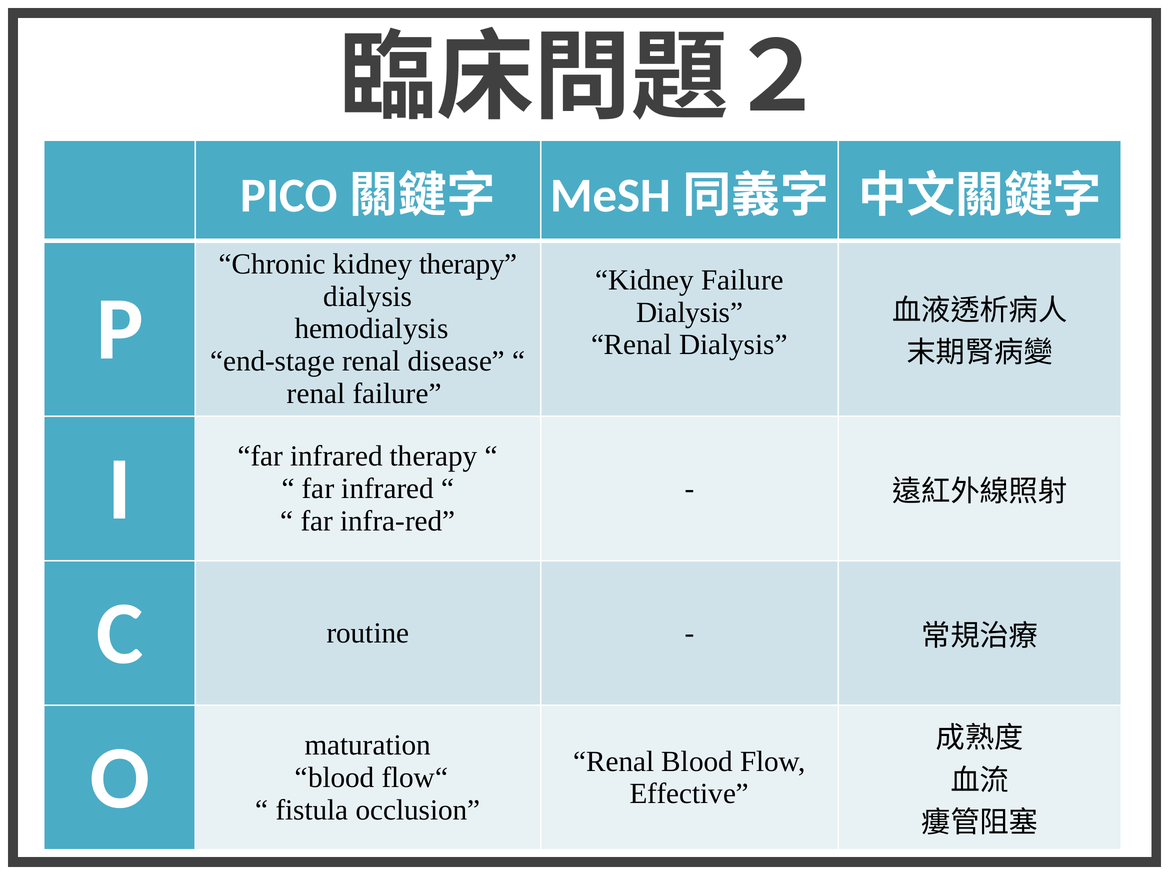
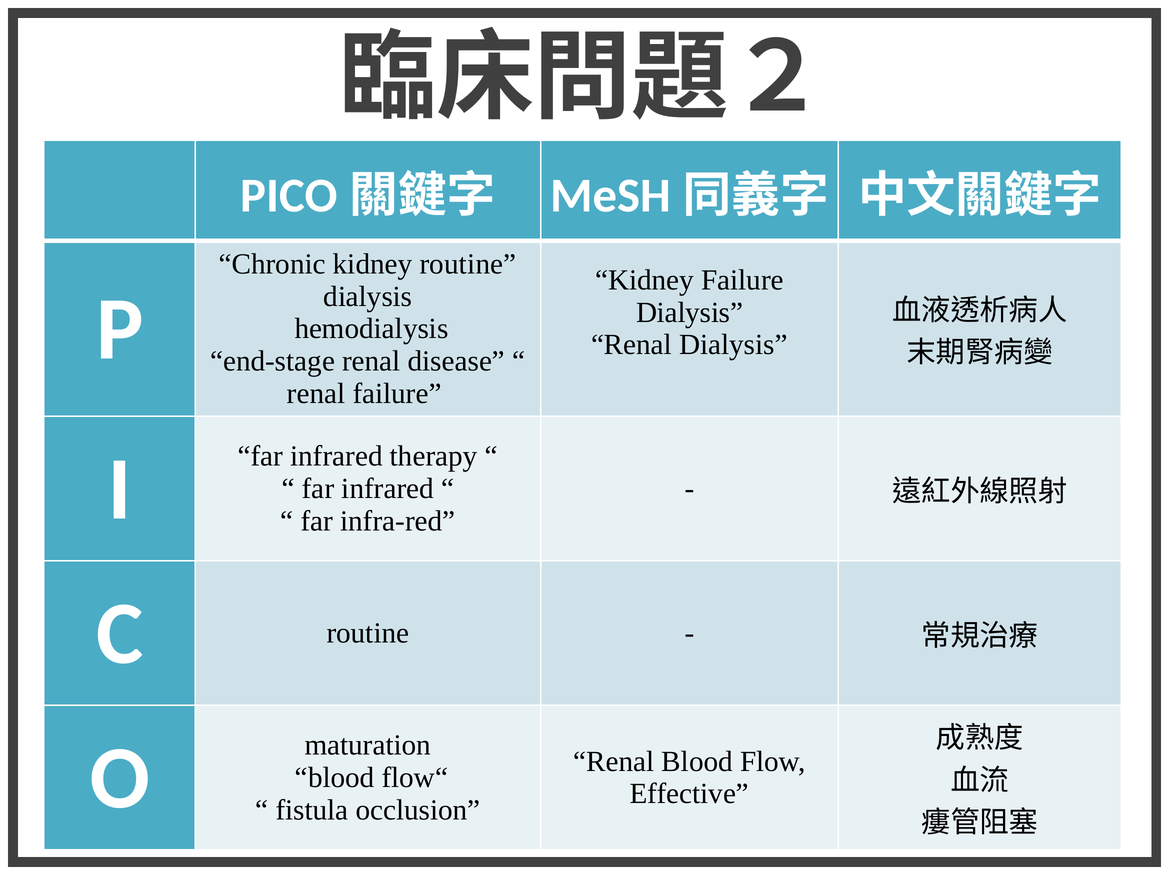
kidney therapy: therapy -> routine (468, 264)
